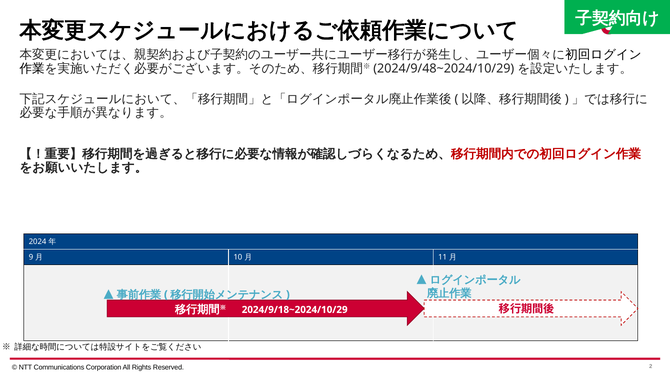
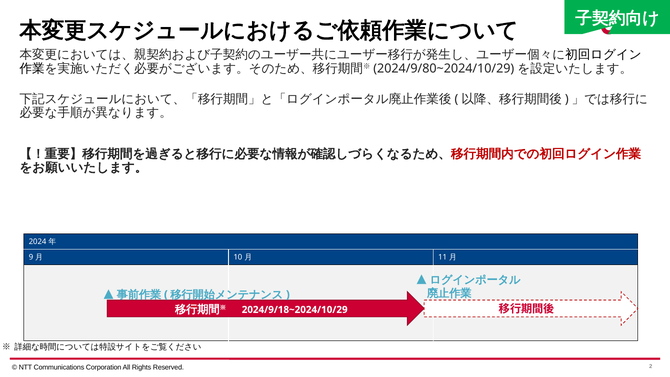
2024/9/48~2024/10/29: 2024/9/48~2024/10/29 -> 2024/9/80~2024/10/29 (444, 68)
